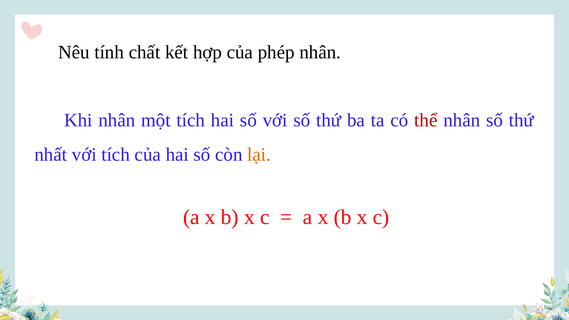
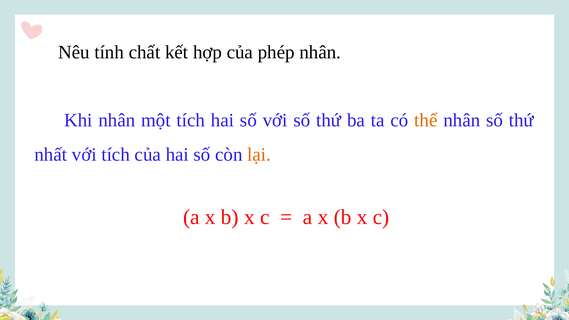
thể colour: red -> orange (426, 120)
